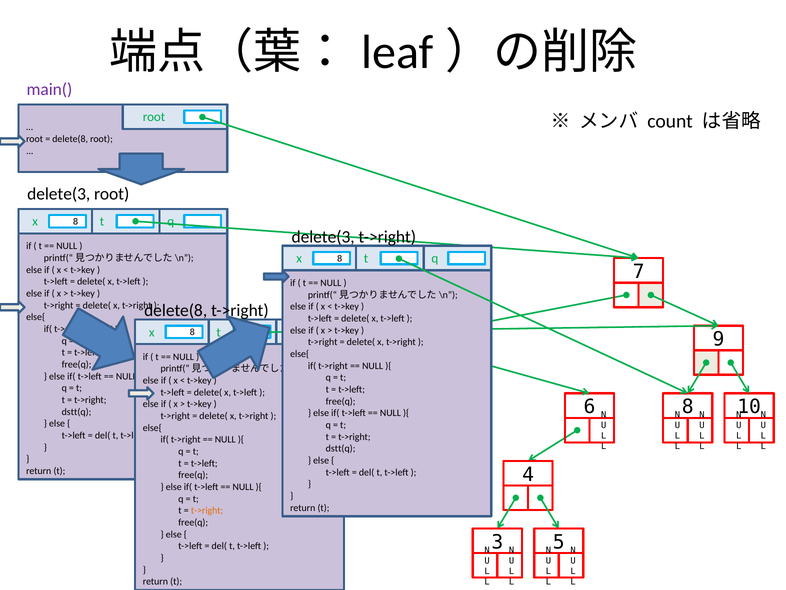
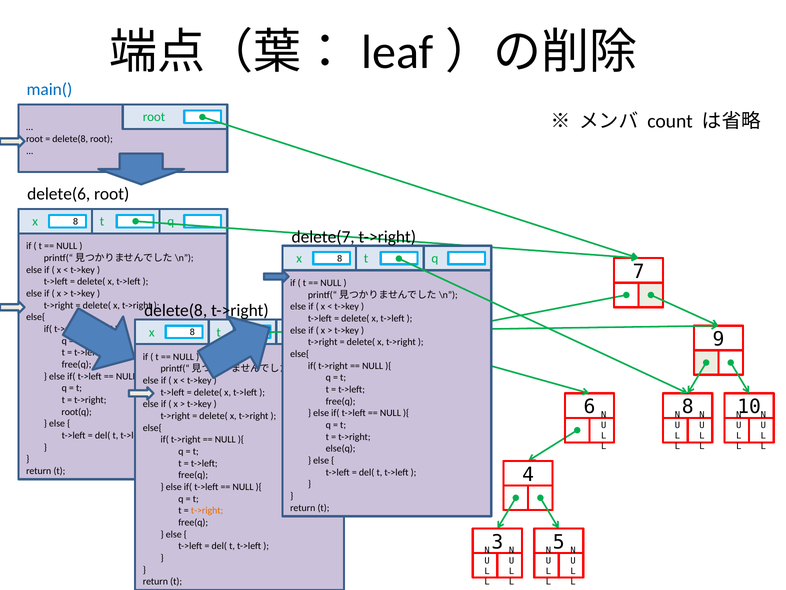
main( colour: purple -> blue (49, 89)
delete(3: delete(3 -> delete(6 (59, 194)
delete(3: delete(3 -> delete(7 (323, 237)
dstt(q: dstt(q -> root(q (77, 411)
dstt(q: dstt(q -> else(q (341, 448)
